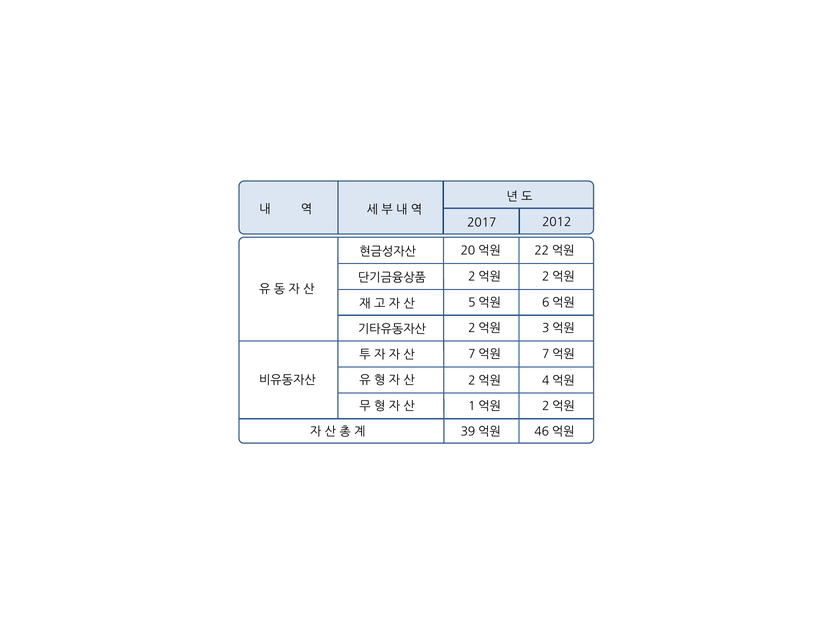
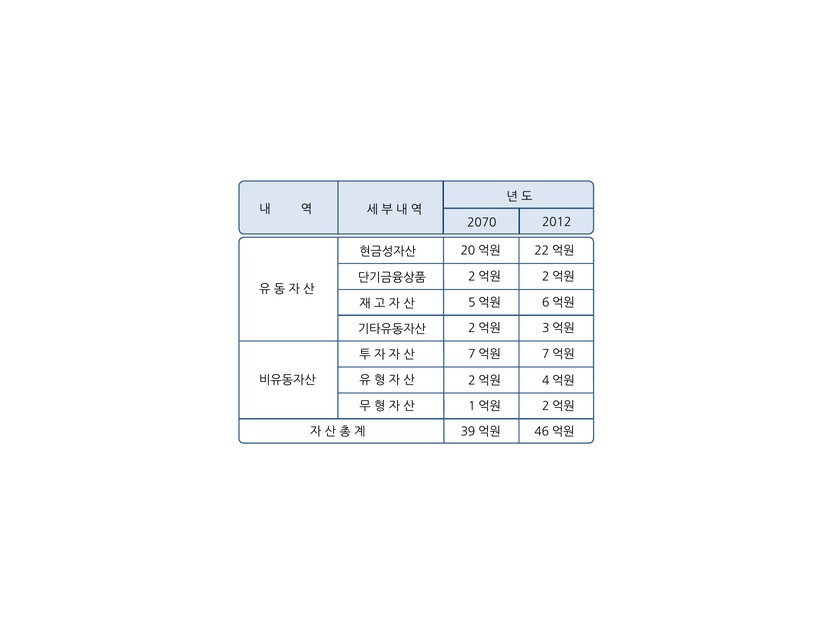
2017: 2017 -> 2070 (482, 223)
